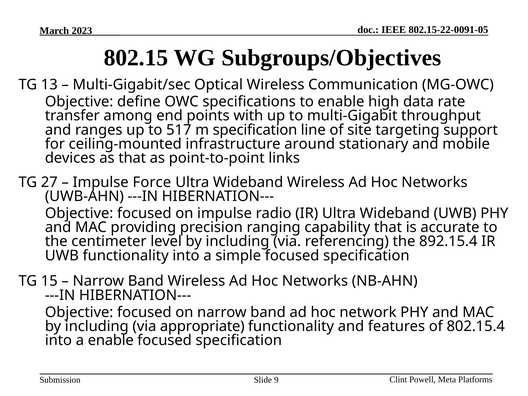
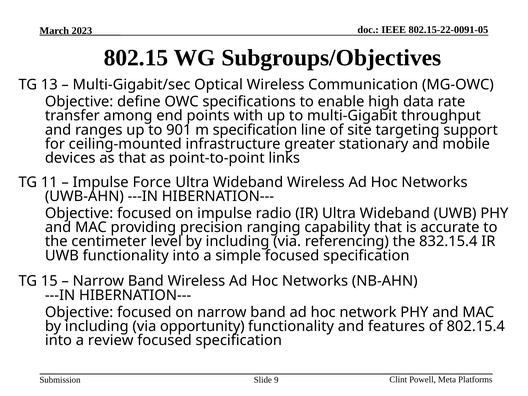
517: 517 -> 901 (179, 130)
around: around -> greater (310, 144)
27: 27 -> 11 (49, 182)
892.15.4: 892.15.4 -> 832.15.4 (448, 241)
appropriate: appropriate -> opportunity (202, 326)
a enable: enable -> review (111, 340)
